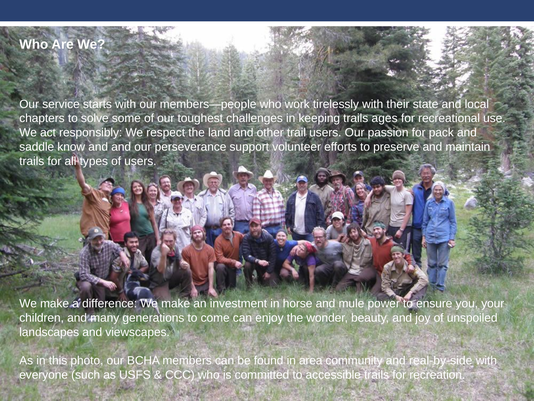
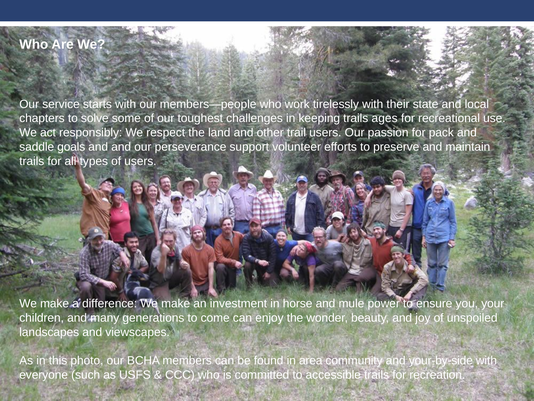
know: know -> goals (71, 147)
real-by-side: real-by-side -> your-by-side (441, 360)
